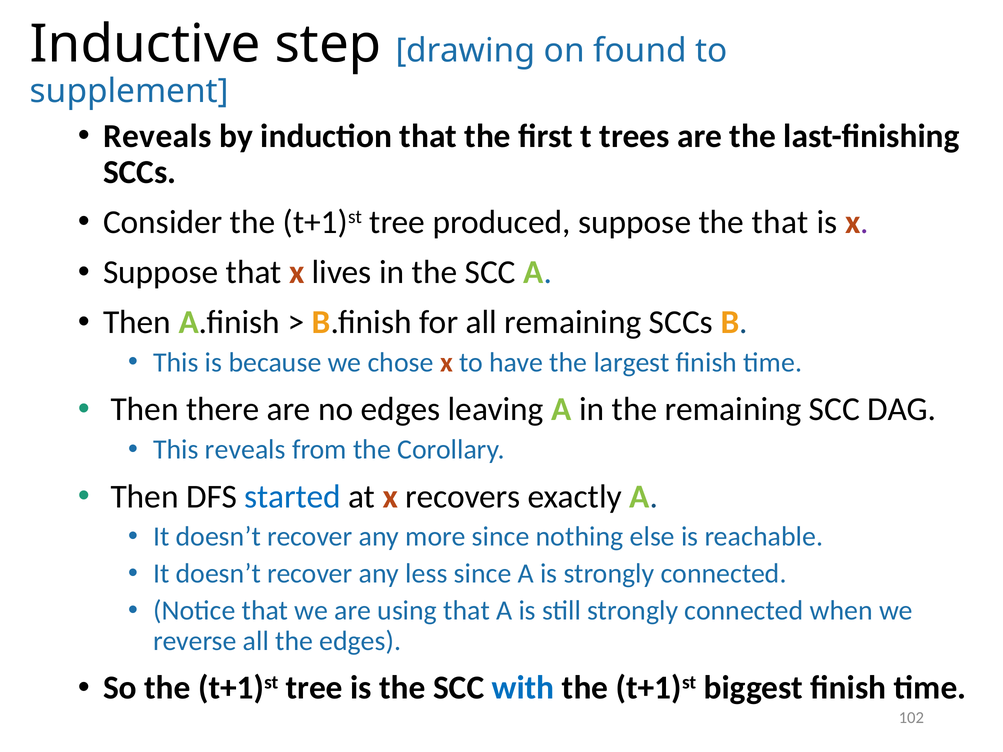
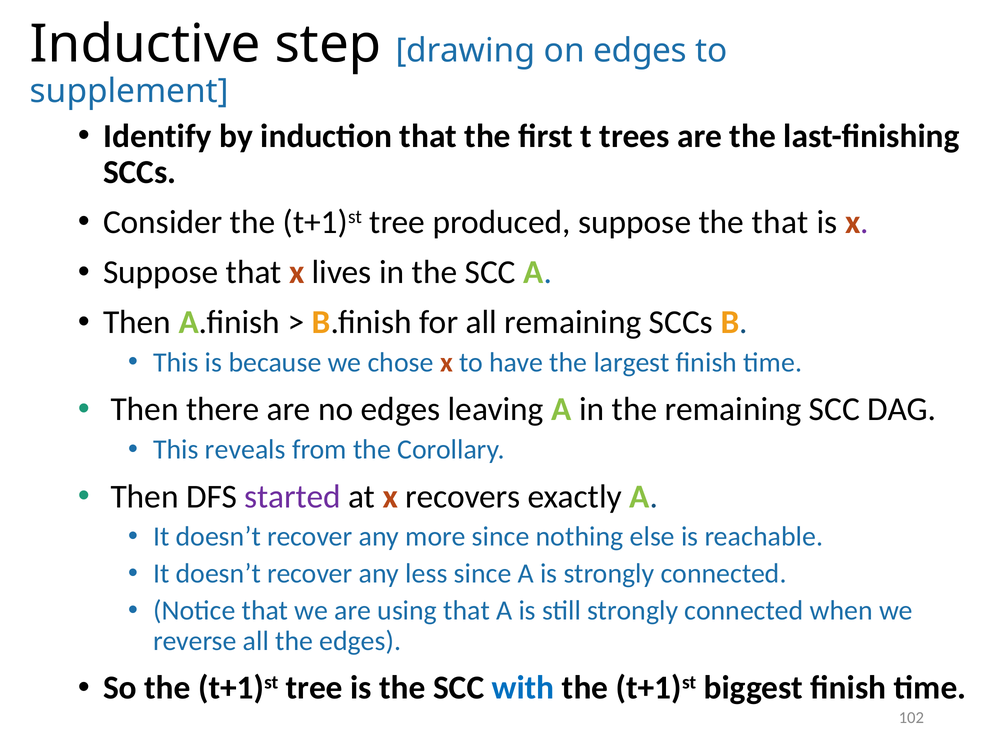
on found: found -> edges (640, 51)
Reveals: Reveals -> Identify (157, 136)
started colour: blue -> purple (293, 497)
